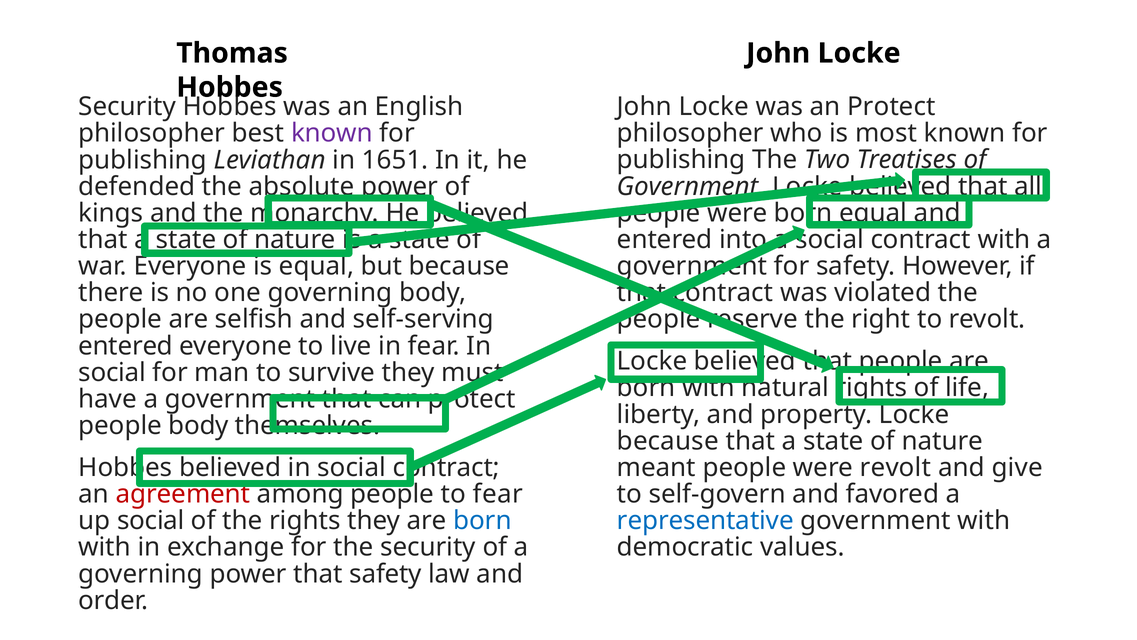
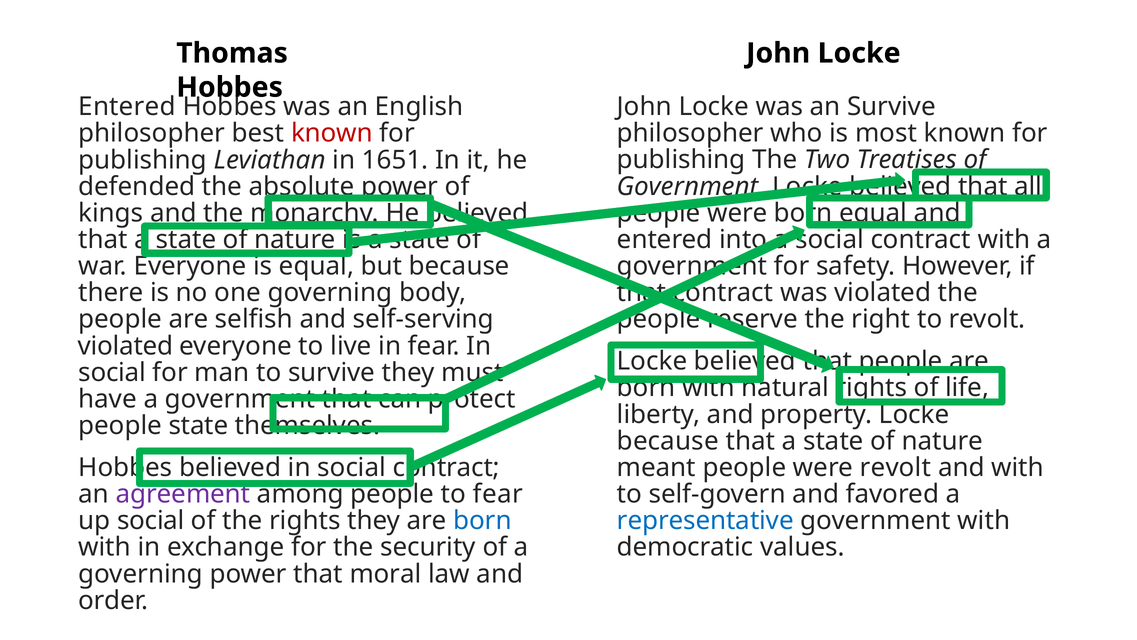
Security: Security -> Entered (127, 107)
an Protect: Protect -> Survive (891, 107)
known colour: purple -> red (332, 133)
entered: entered -> violated (126, 346)
people body: body -> state (199, 425)
and give: give -> with (1018, 467)
agreement colour: red -> purple (183, 494)
that safety: safety -> moral (385, 574)
